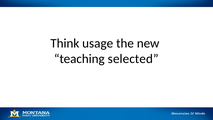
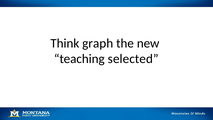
usage: usage -> graph (98, 43)
